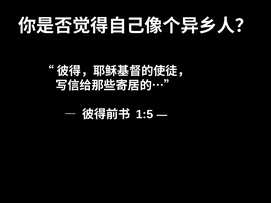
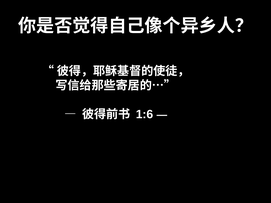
1:5: 1:5 -> 1:6 (145, 115)
